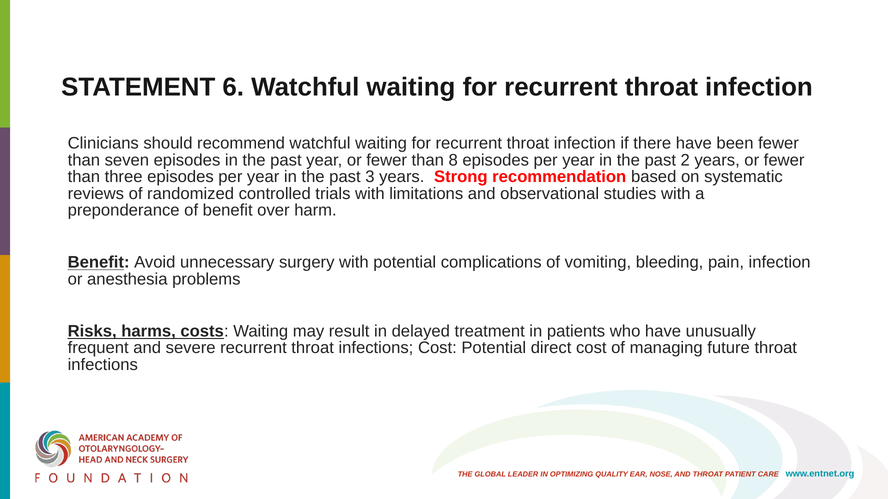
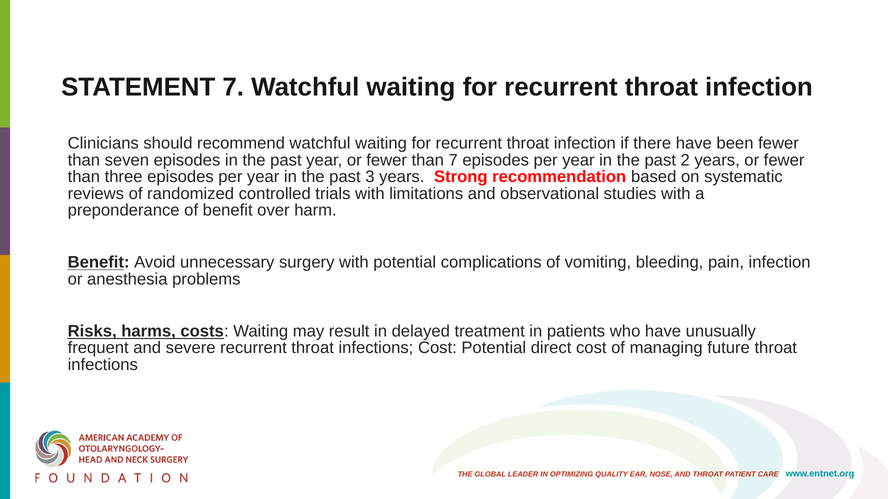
STATEMENT 6: 6 -> 7 (233, 87)
than 8: 8 -> 7 (453, 160)
